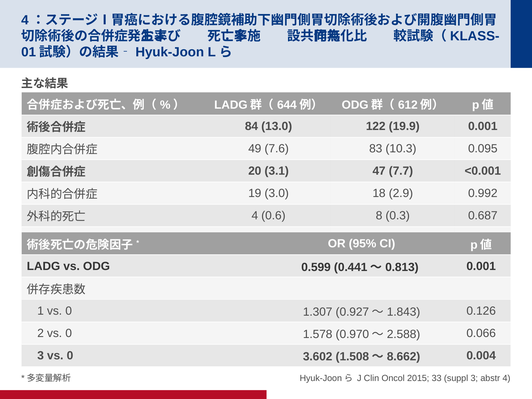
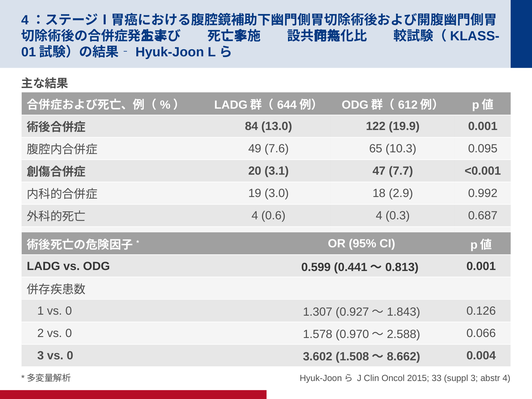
83: 83 -> 65 (376, 149)
0.6 8: 8 -> 4 (379, 216)
